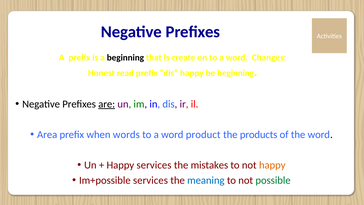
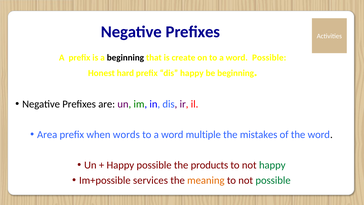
word Changes: Changes -> Possible (269, 57)
read: read -> hard (125, 73)
are underline: present -> none (107, 104)
product: product -> multiple (203, 134)
products: products -> mistakes (259, 134)
Happy services: services -> possible (154, 165)
mistakes: mistakes -> products (209, 165)
happy colour: orange -> green (272, 165)
meaning colour: blue -> orange (206, 180)
